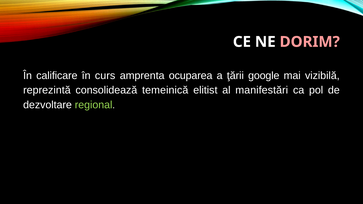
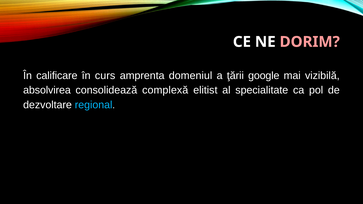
ocuparea: ocuparea -> domeniul (191, 76)
reprezintă: reprezintă -> absolvirea (47, 90)
temeinică: temeinică -> complexă (165, 90)
manifestări: manifestări -> specialitate (262, 90)
regional colour: light green -> light blue (94, 105)
